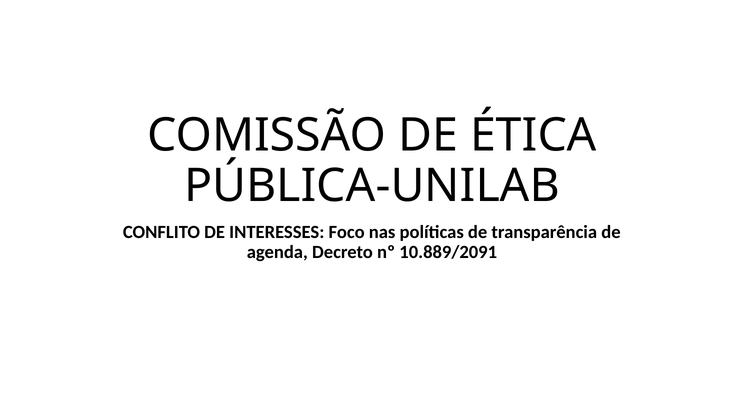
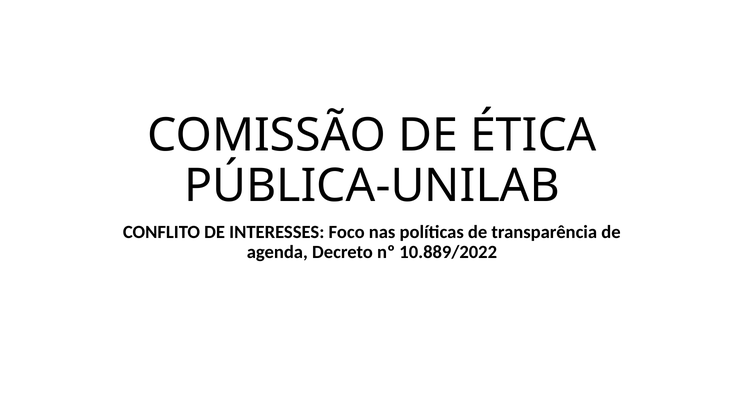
10.889/2091: 10.889/2091 -> 10.889/2022 (448, 253)
